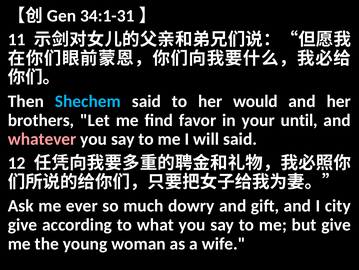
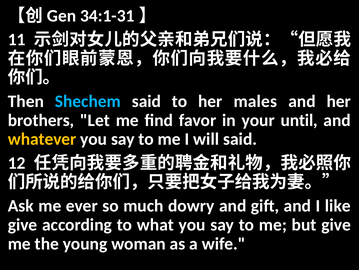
would: would -> males (255, 101)
whatever colour: pink -> yellow (42, 139)
city: city -> like (338, 205)
